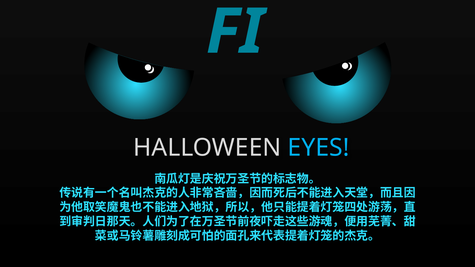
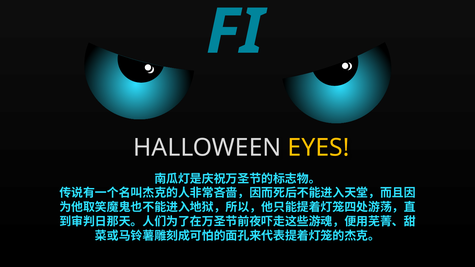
EYES colour: light blue -> yellow (319, 148)
